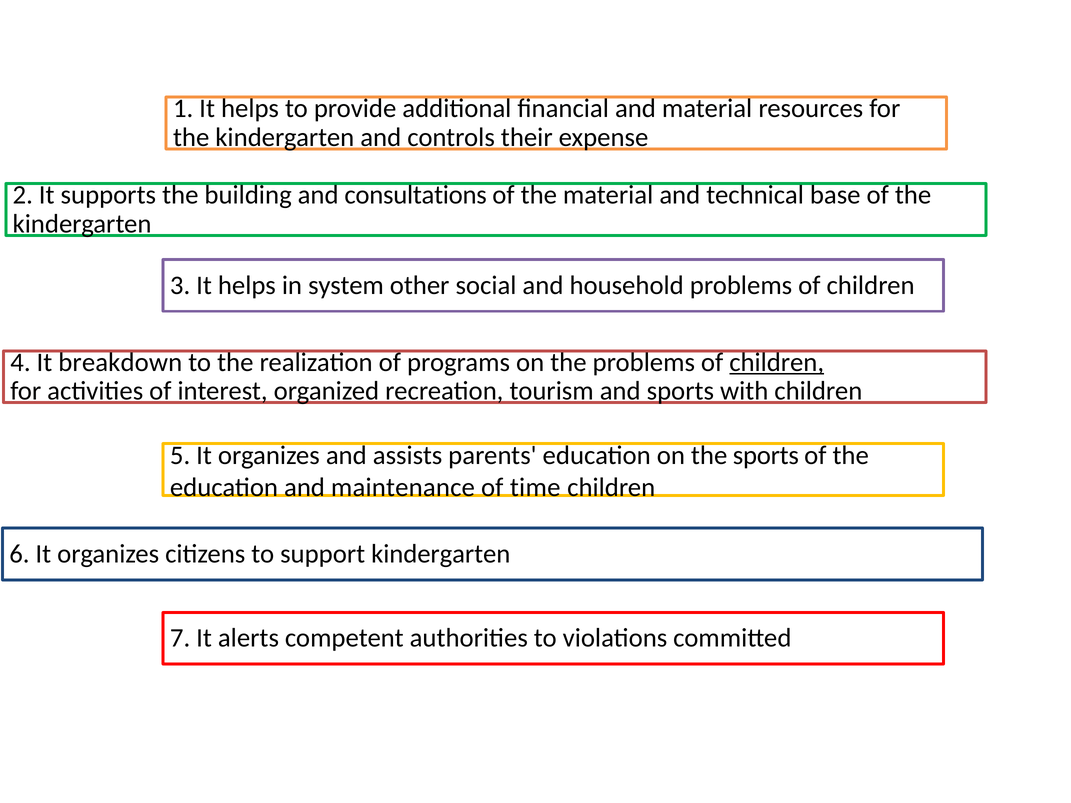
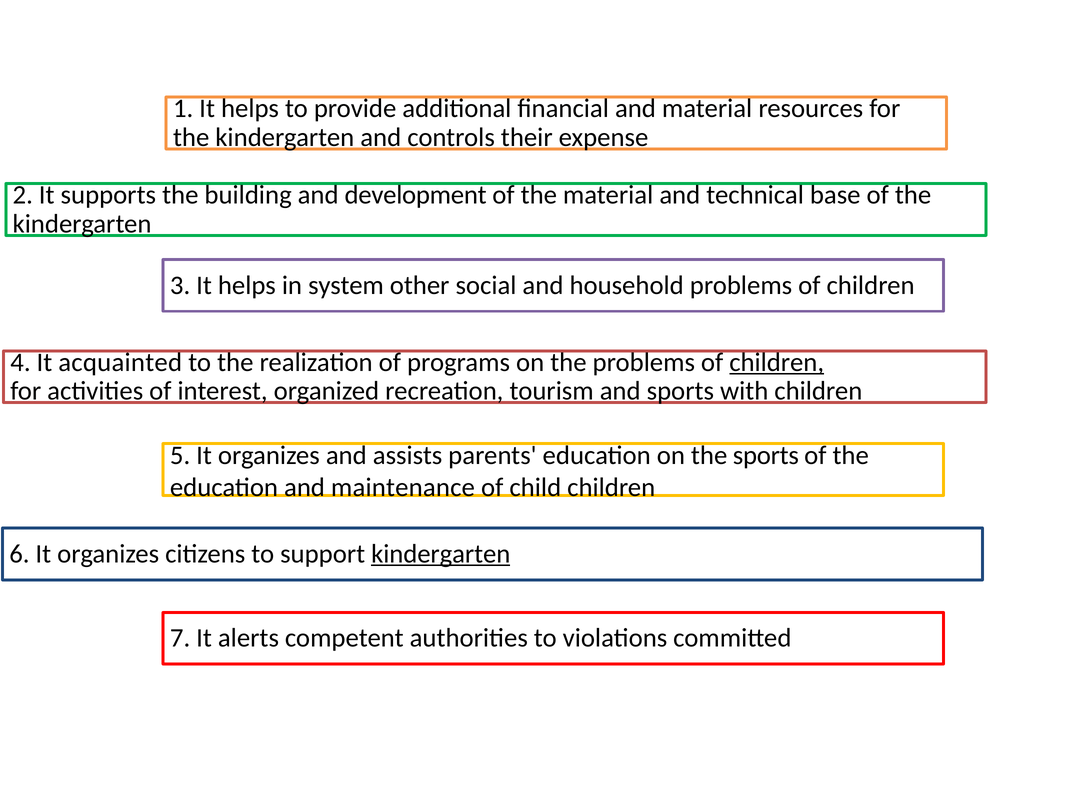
consultations: consultations -> development (416, 195)
breakdown: breakdown -> acquainted (120, 362)
time: time -> child (535, 488)
kindergarten underline: none -> present (441, 554)
